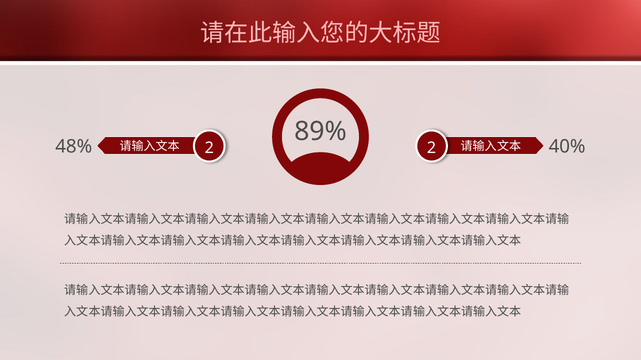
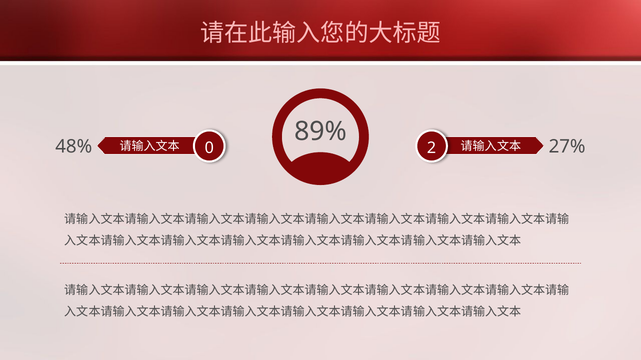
40%: 40% -> 27% (567, 147)
2: 2 -> 0 (209, 148)
